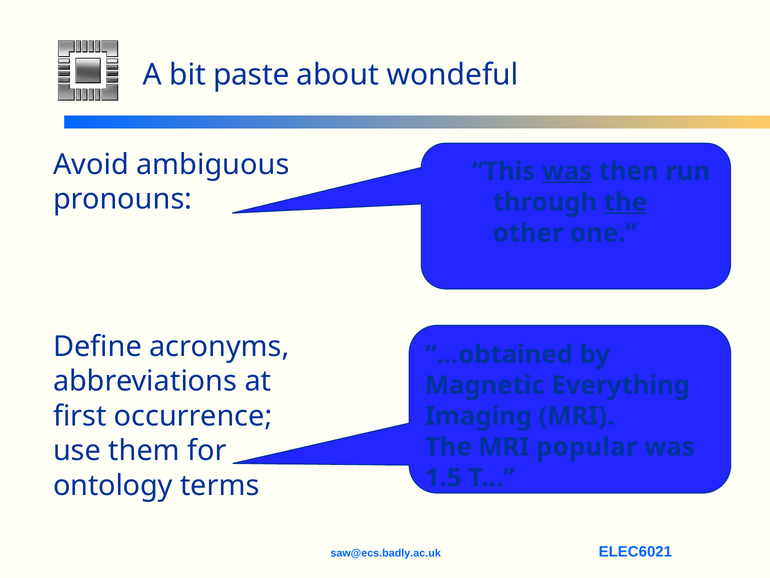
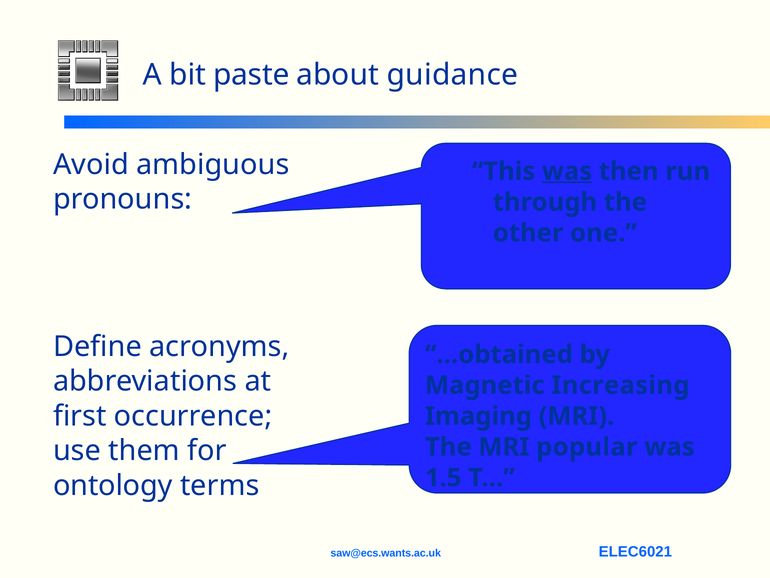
wondeful: wondeful -> guidance (452, 75)
the underline: present -> none (625, 202)
Everything: Everything -> Increasing (620, 385)
saw@ecs.badly.ac.uk: saw@ecs.badly.ac.uk -> saw@ecs.wants.ac.uk (386, 553)
